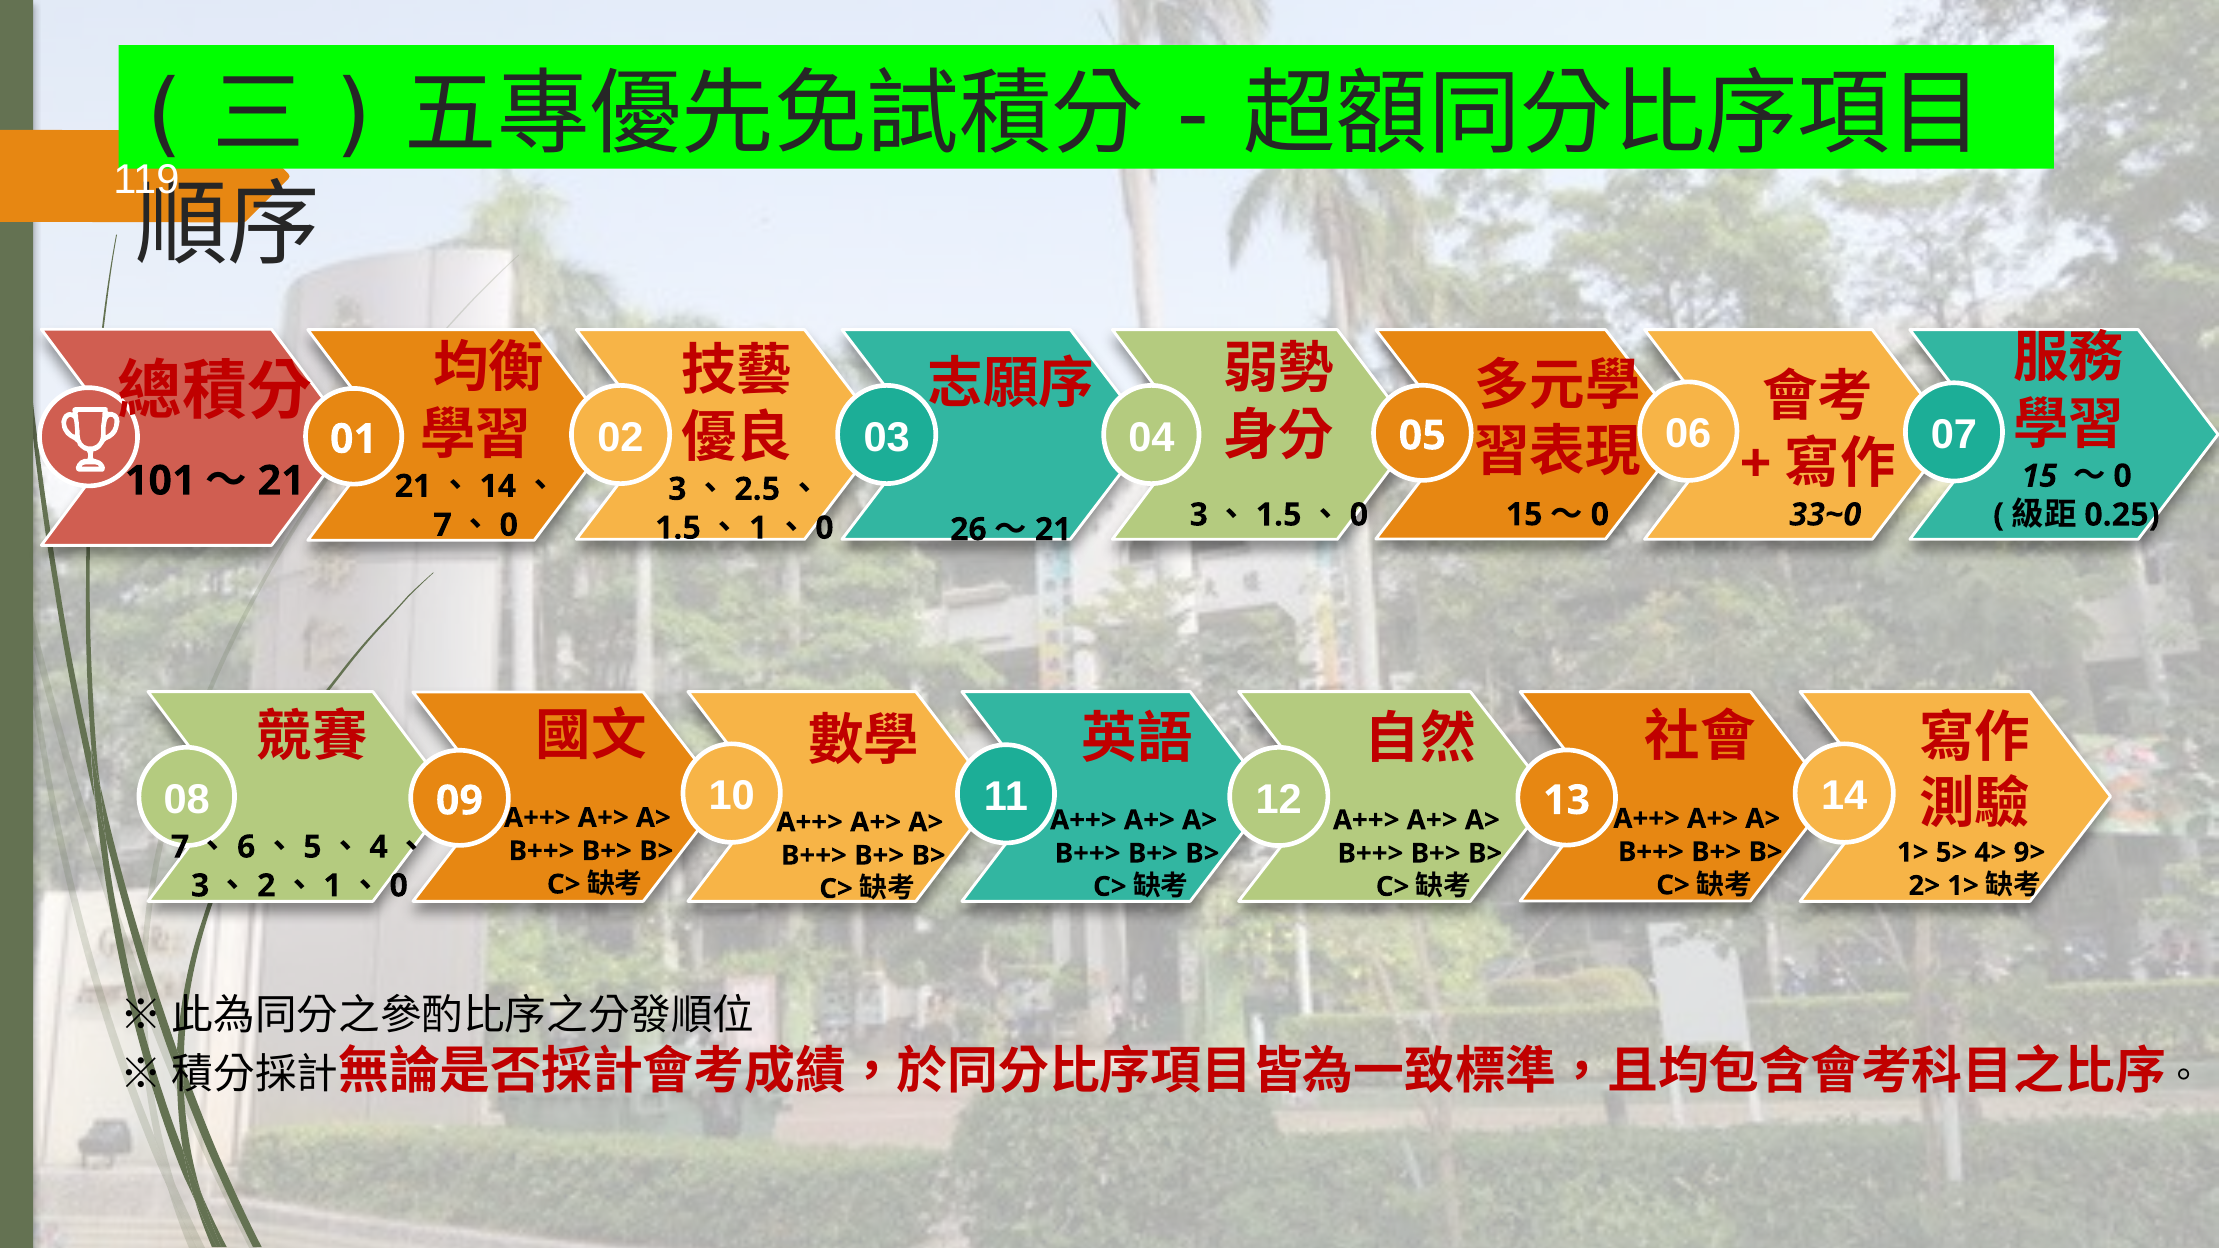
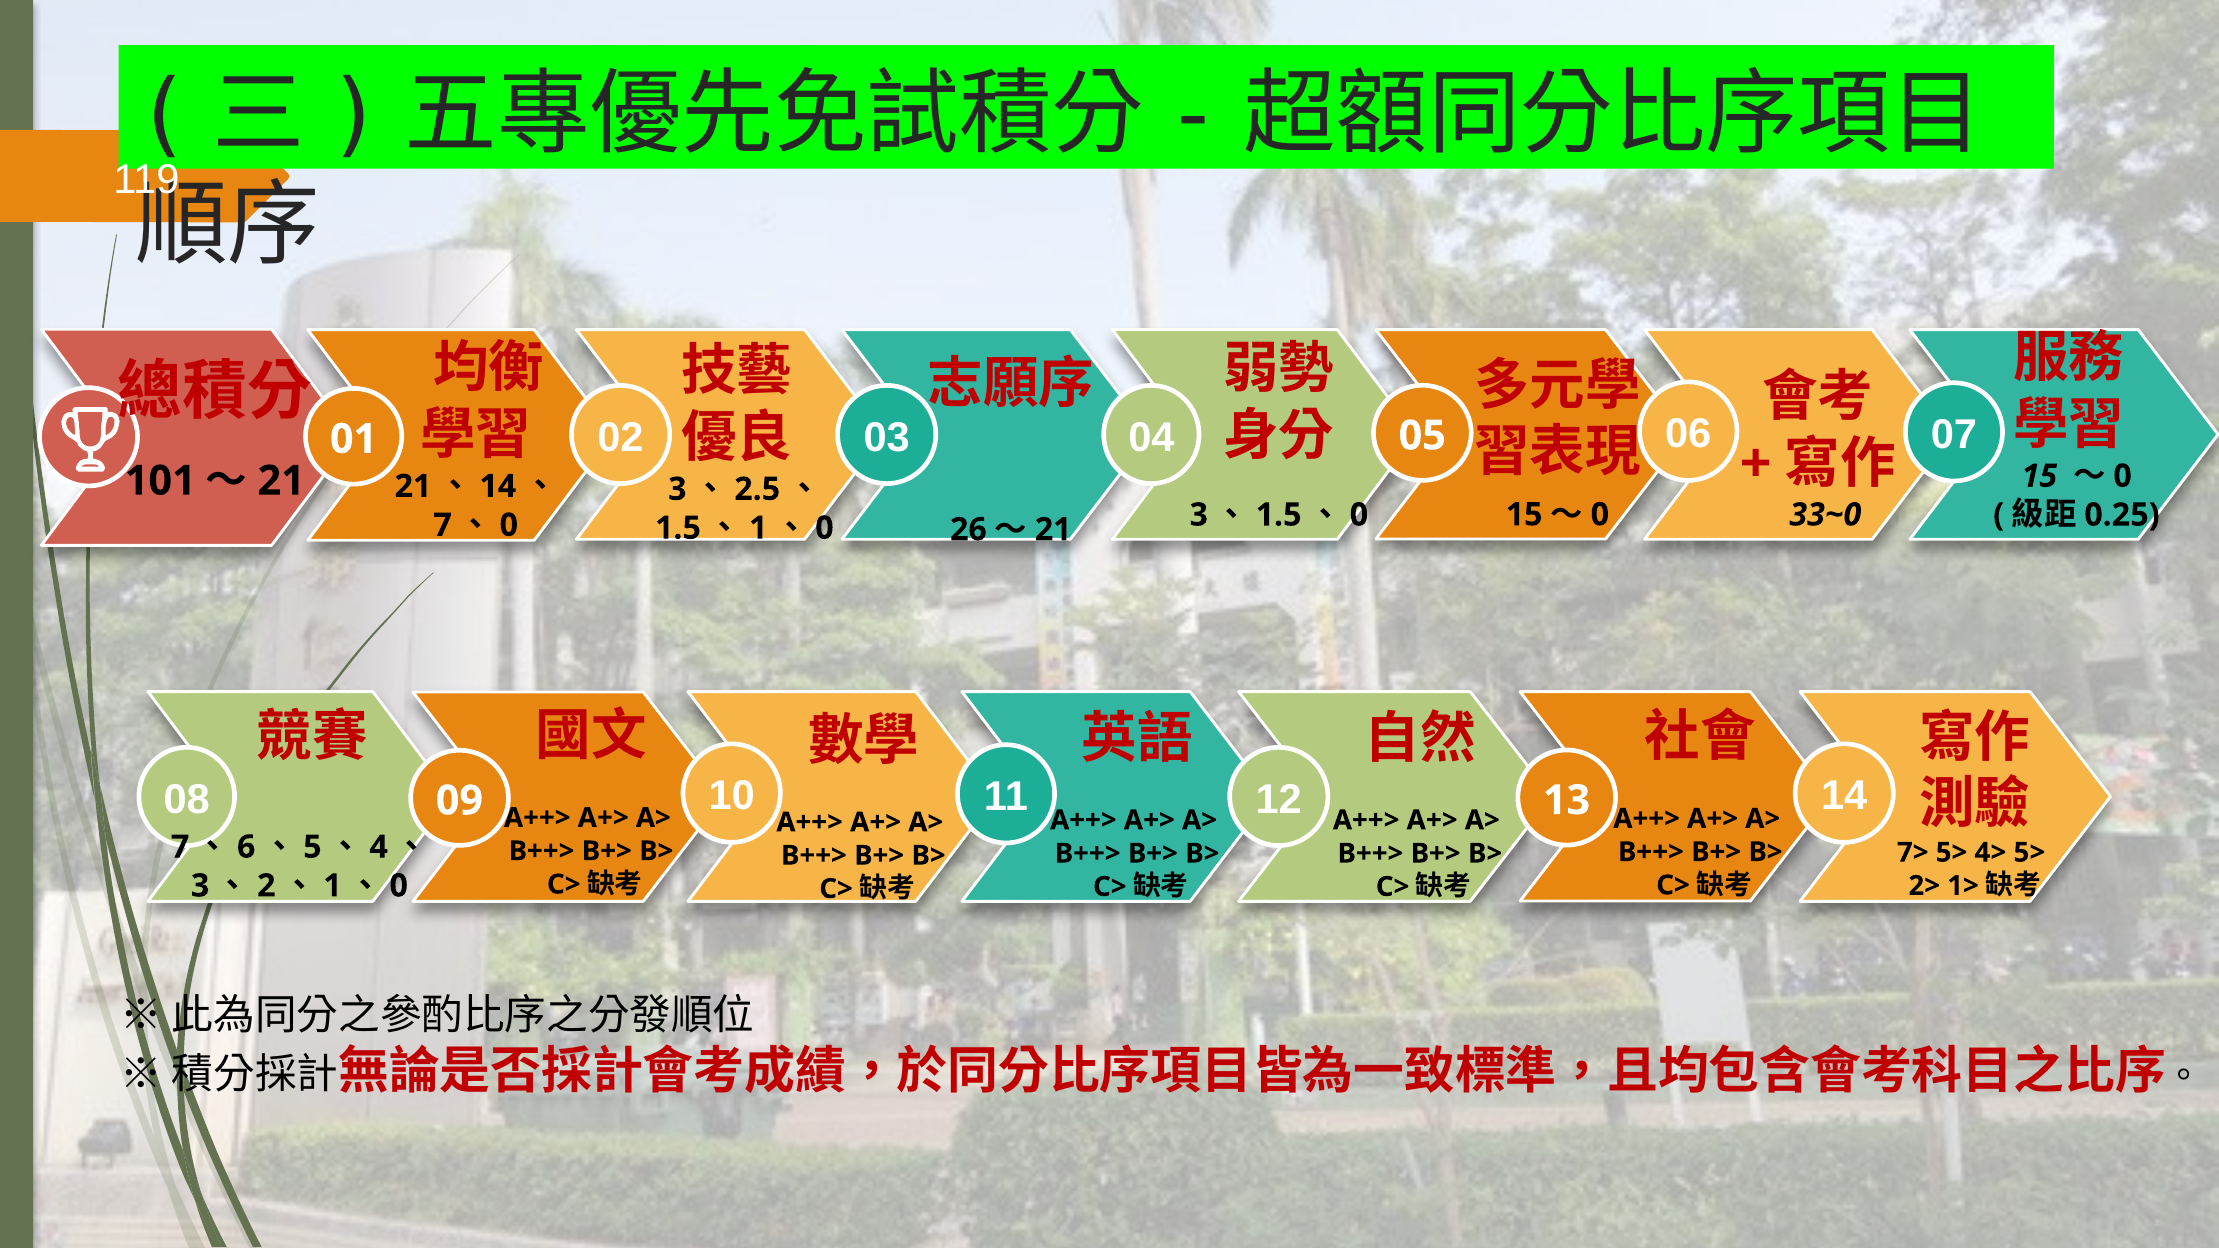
1>: 1> -> 7> (1913, 853)
4> 9>: 9> -> 5> (2029, 853)
